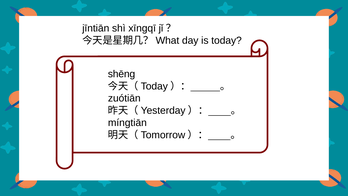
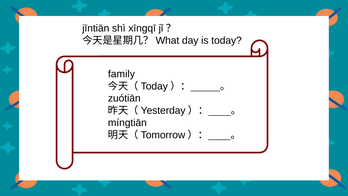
shēng: shēng -> family (121, 74)
